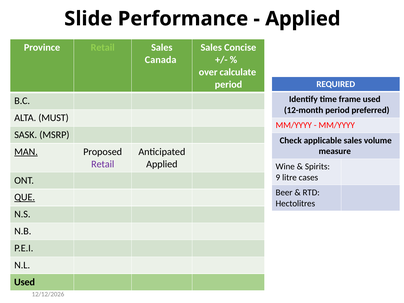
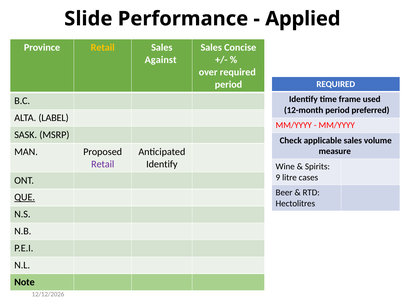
Retail colour: light green -> yellow (103, 48)
Canada: Canada -> Against (161, 60)
over calculate: calculate -> required (238, 72)
MUST: MUST -> LABEL (54, 118)
MAN underline: present -> none (26, 152)
Applied: Applied -> Identify (162, 164)
Used: Used -> Note (25, 282)
